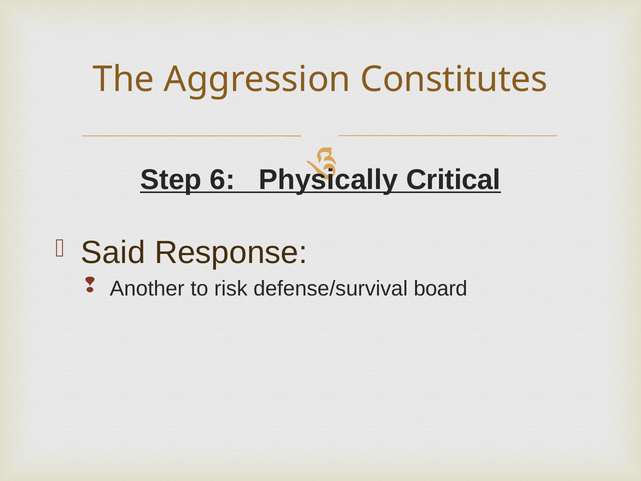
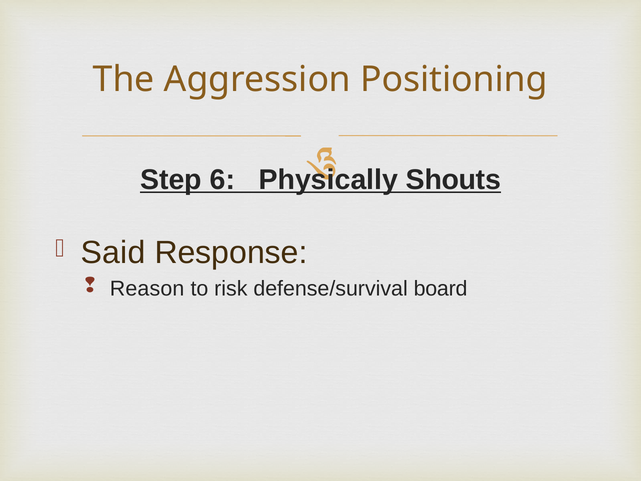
Constitutes: Constitutes -> Positioning (454, 79)
Critical: Critical -> Shouts (453, 180)
Another: Another -> Reason (147, 288)
